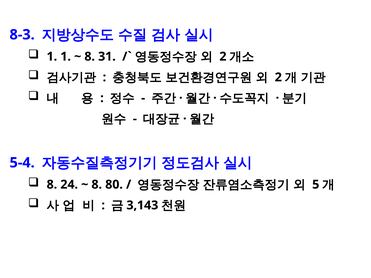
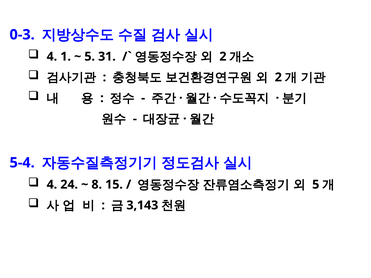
8-3: 8-3 -> 0-3 (22, 35)
1: 1 -> 4 (52, 57)
8: 8 -> 5 (90, 57)
8: 8 -> 4 (52, 185)
80: 80 -> 15 (114, 185)
